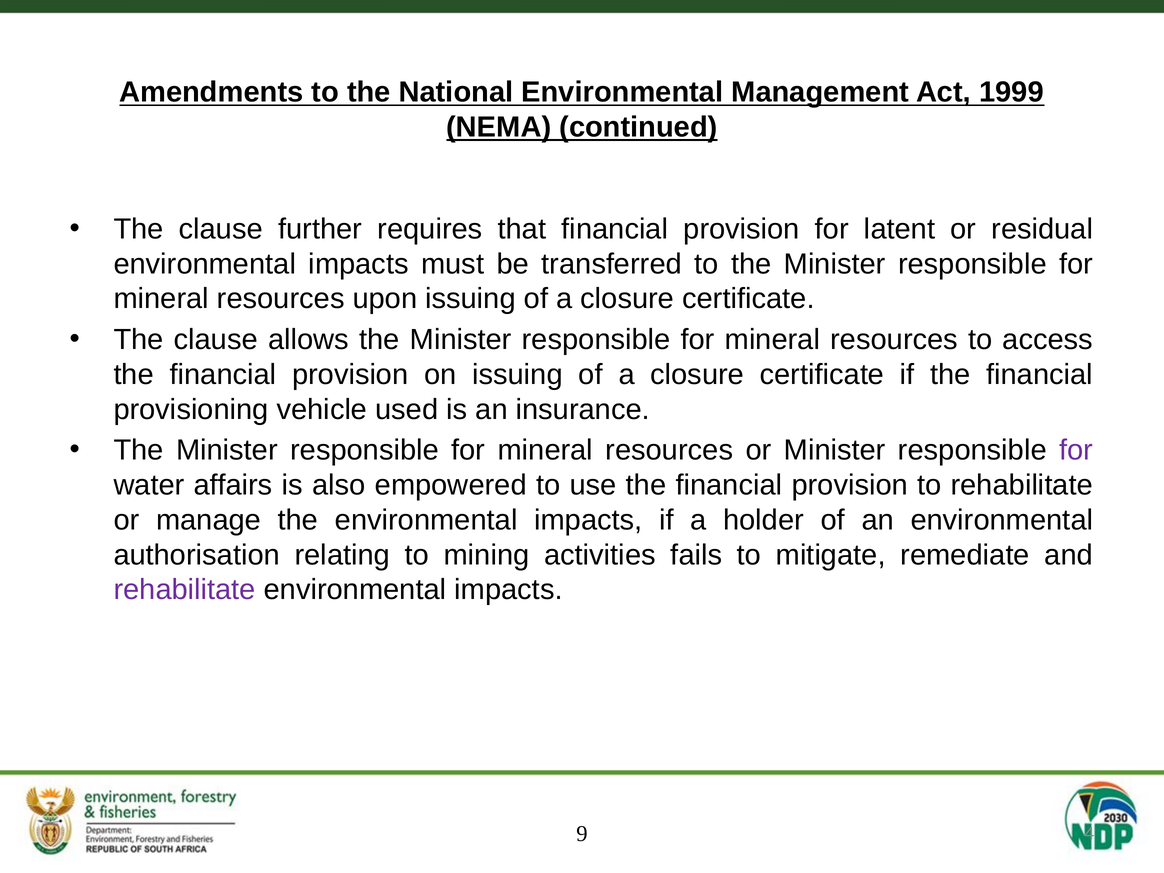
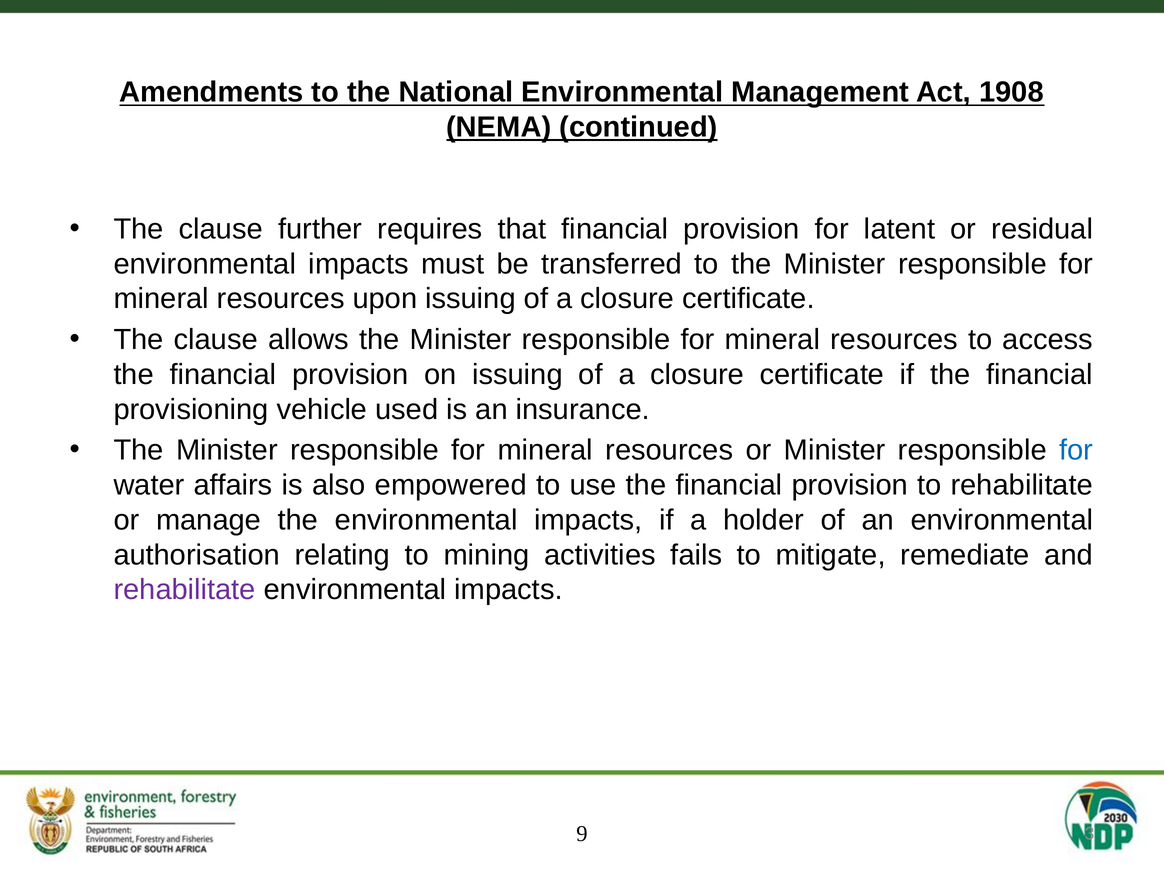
1999: 1999 -> 1908 (1011, 92)
for colour: purple -> blue (1076, 450)
4: 4 -> 3 (1089, 834)
